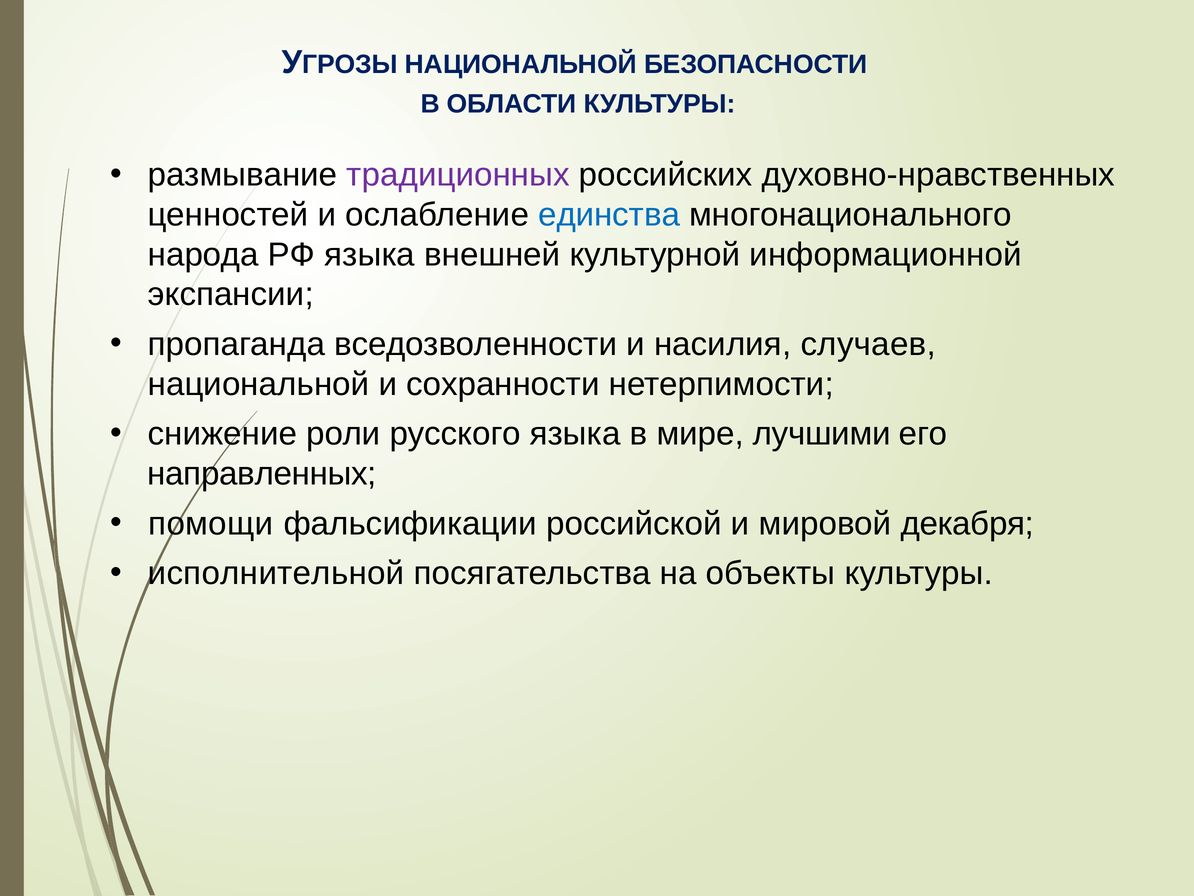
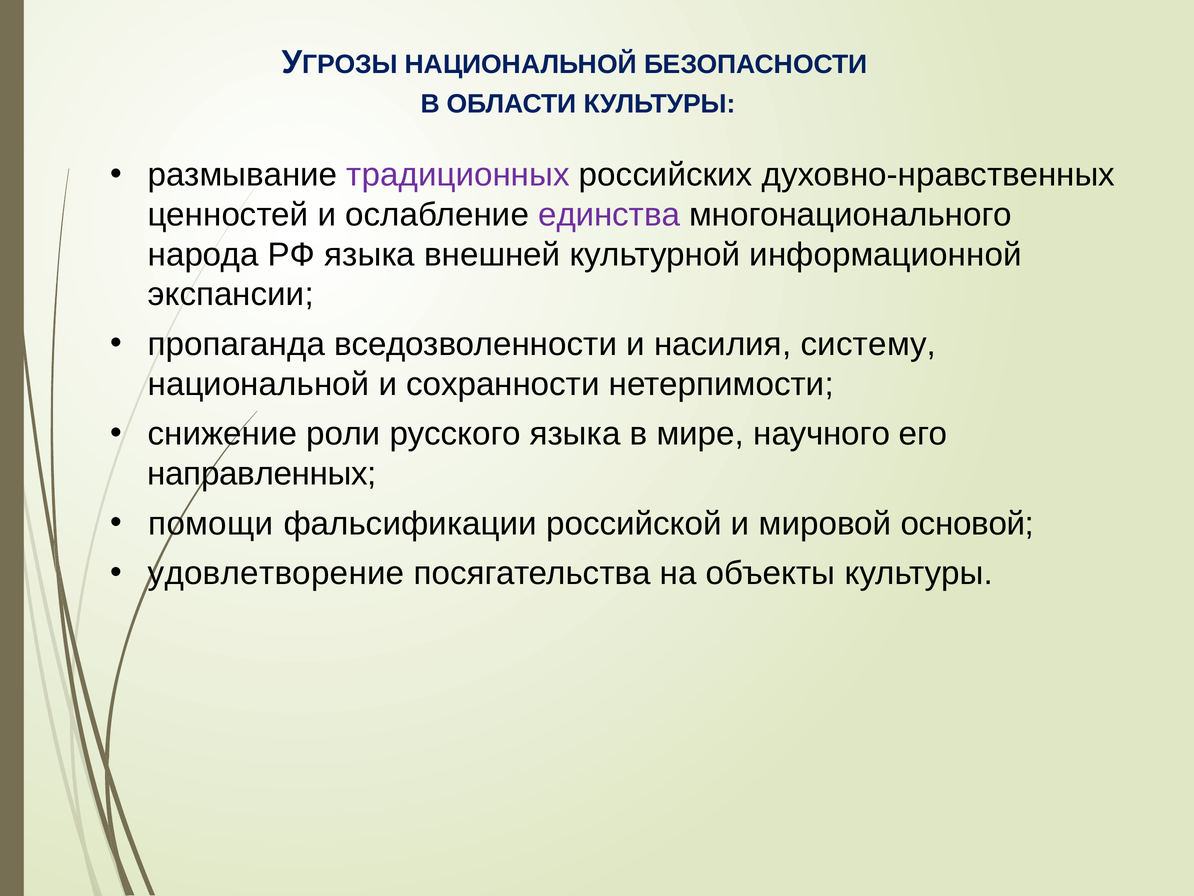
единства colour: blue -> purple (609, 215)
случаев: случаев -> систему (868, 344)
лучшими: лучшими -> научного (822, 434)
декабря: декабря -> основой (967, 523)
исполнительной: исполнительной -> удовлетворение (276, 573)
